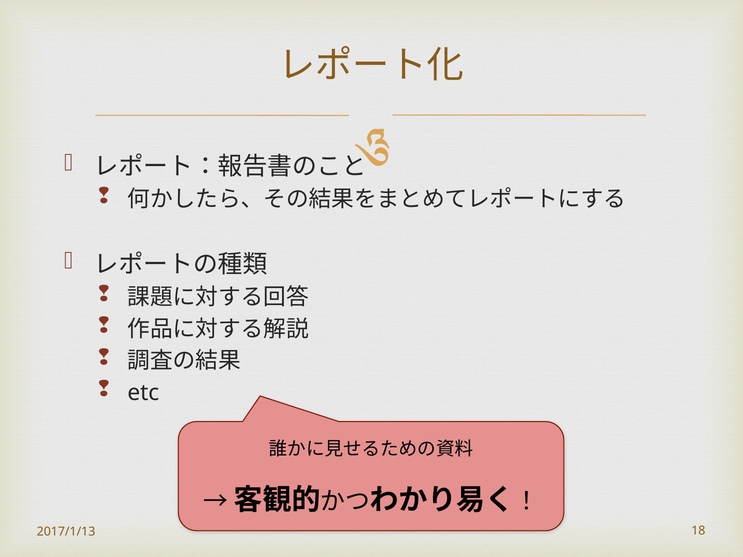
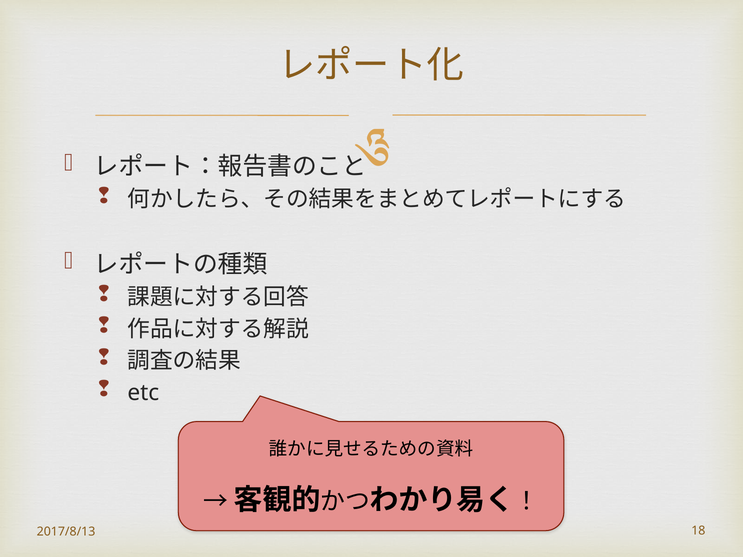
2017/1/13: 2017/1/13 -> 2017/8/13 (66, 532)
